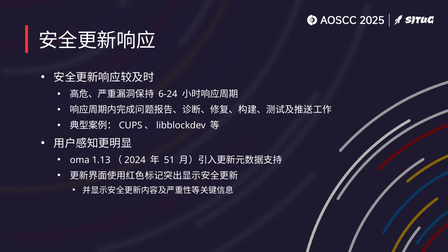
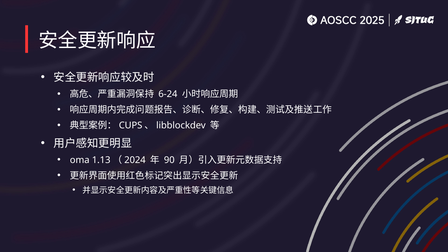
51: 51 -> 90 (169, 160)
